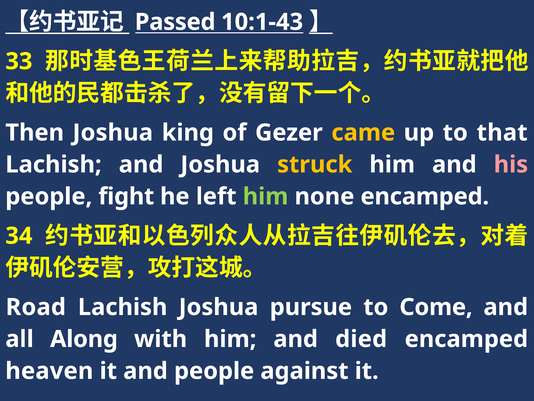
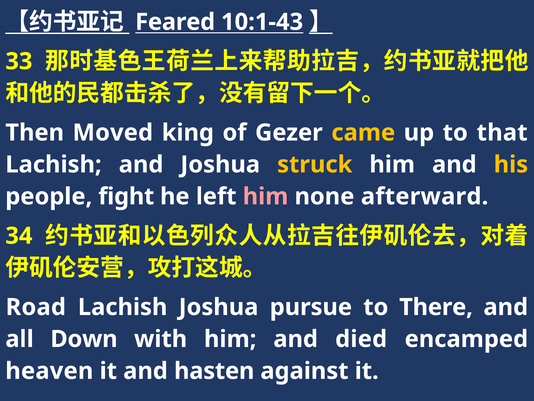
Passed: Passed -> Feared (175, 22)
Then Joshua: Joshua -> Moved (113, 133)
his colour: pink -> yellow (511, 164)
him colour: light green -> pink (266, 196)
none encamped: encamped -> afterward (425, 196)
Come: Come -> There (436, 307)
Along: Along -> Down (84, 339)
and people: people -> hasten (214, 371)
